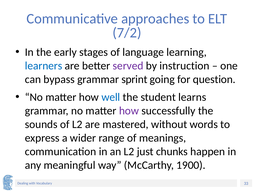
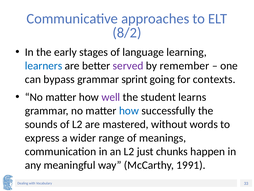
7/2: 7/2 -> 8/2 (127, 33)
instruction: instruction -> remember (184, 66)
question: question -> contexts (214, 79)
well colour: blue -> purple (111, 97)
how colour: purple -> blue (129, 111)
1900: 1900 -> 1991 (191, 165)
